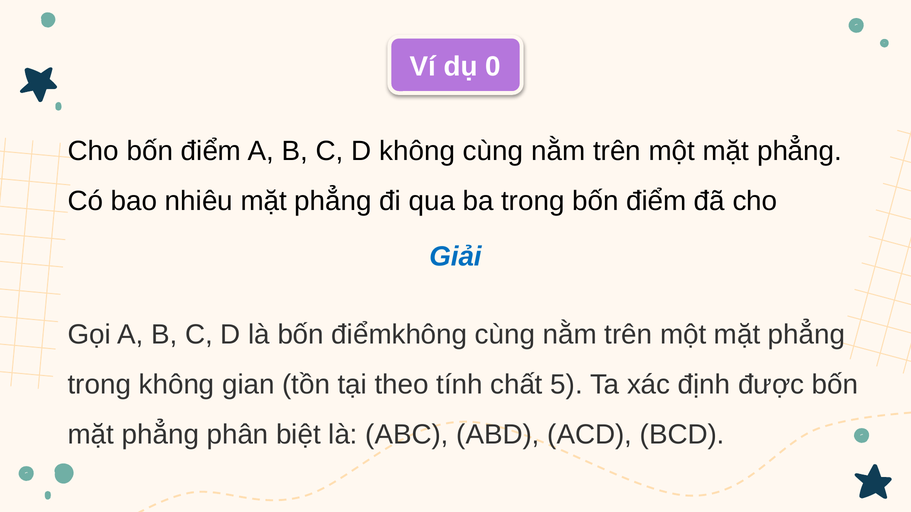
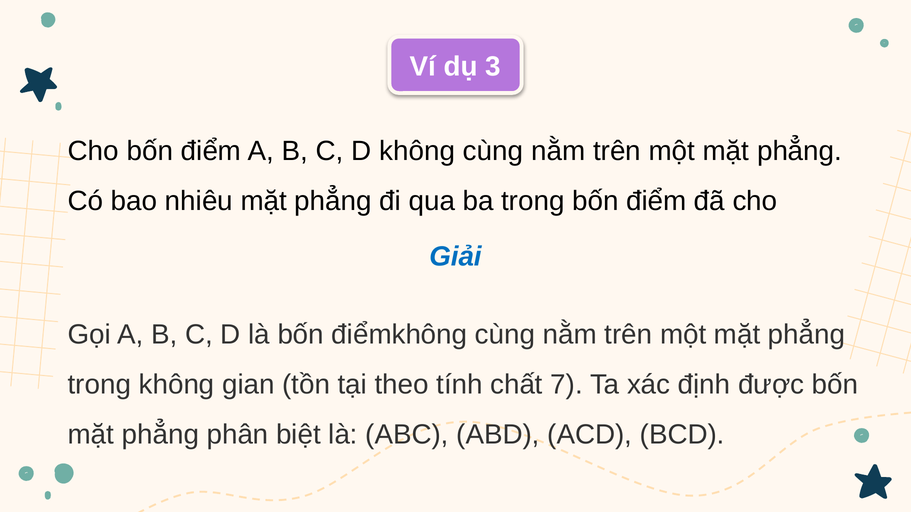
0: 0 -> 3 (493, 67)
5: 5 -> 7 (567, 385)
